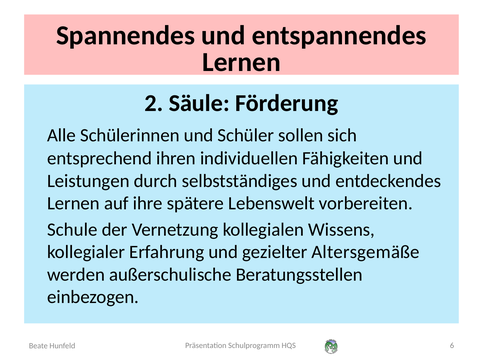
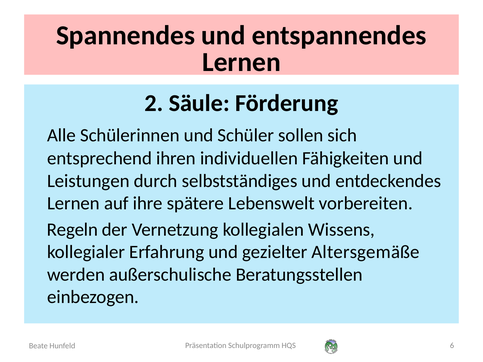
Schule: Schule -> Regeln (72, 230)
